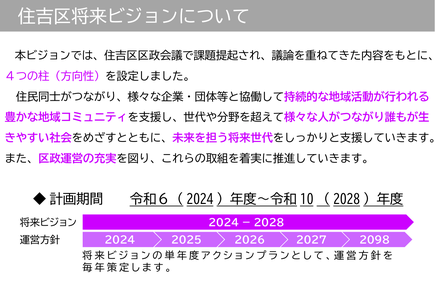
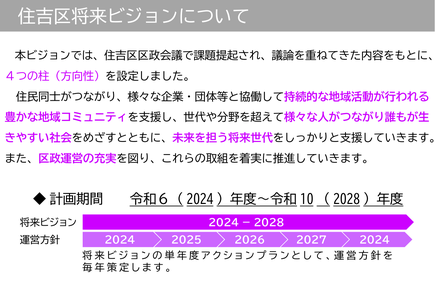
2098: 2098 -> 2024 (375, 240)
